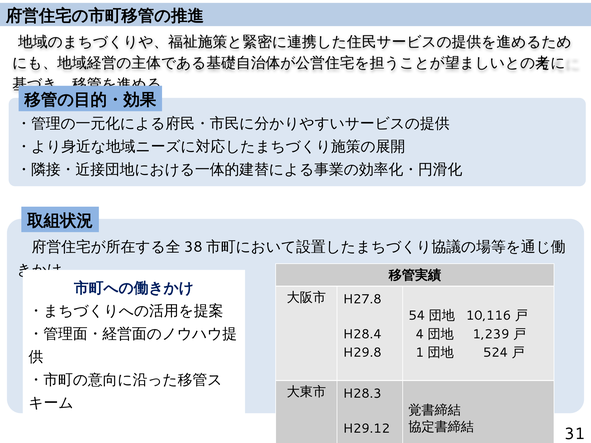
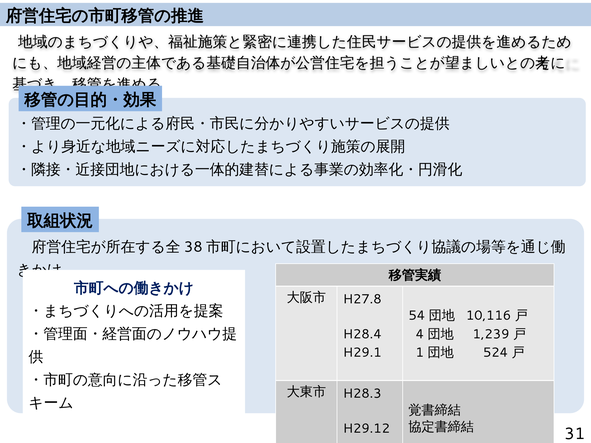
H29.8: H29.8 -> H29.1 (362, 353)
